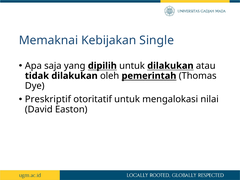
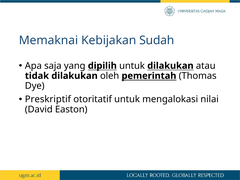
Single: Single -> Sudah (157, 40)
